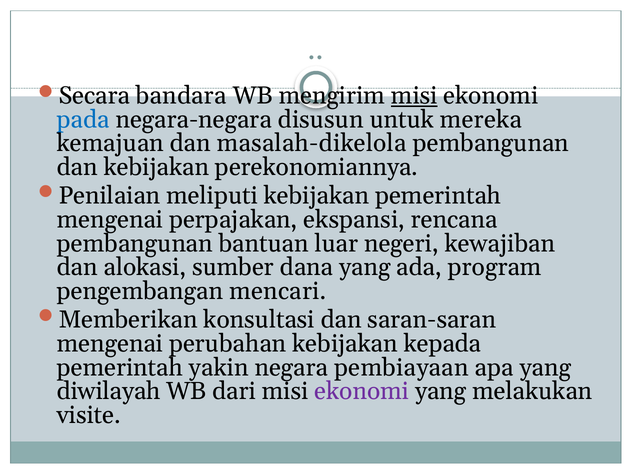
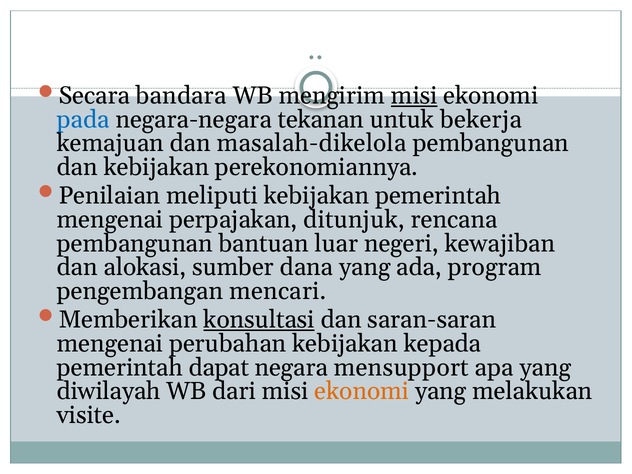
disusun: disusun -> tekanan (321, 119)
mereka: mereka -> bekerja (481, 119)
ekspansi: ekspansi -> ditunjuk (354, 220)
konsultasi underline: none -> present (259, 320)
yakin: yakin -> dapat (219, 367)
pembiayaan: pembiayaan -> mensupport (401, 367)
ekonomi colour: purple -> orange (362, 391)
